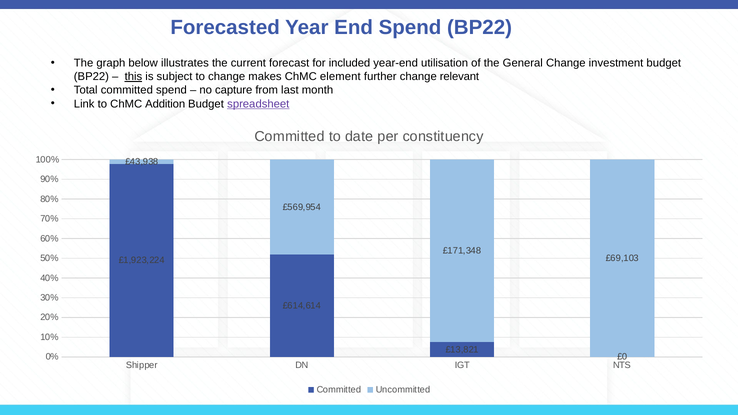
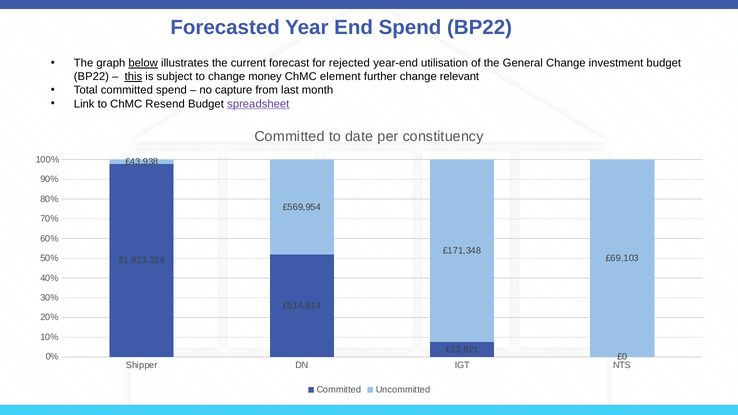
below underline: none -> present (143, 63)
included: included -> rejected (349, 63)
makes: makes -> money (265, 77)
Addition: Addition -> Resend (165, 104)
